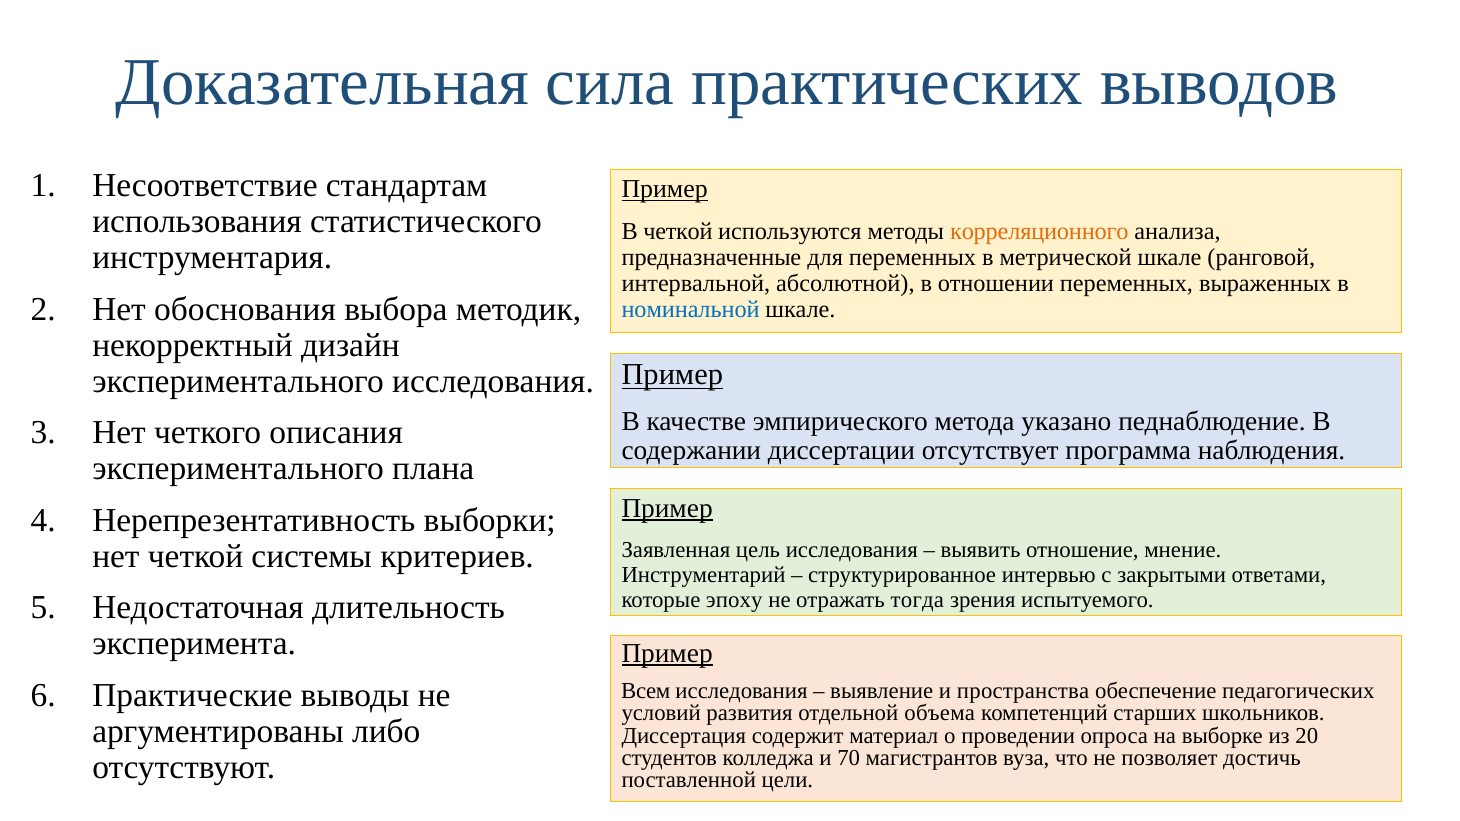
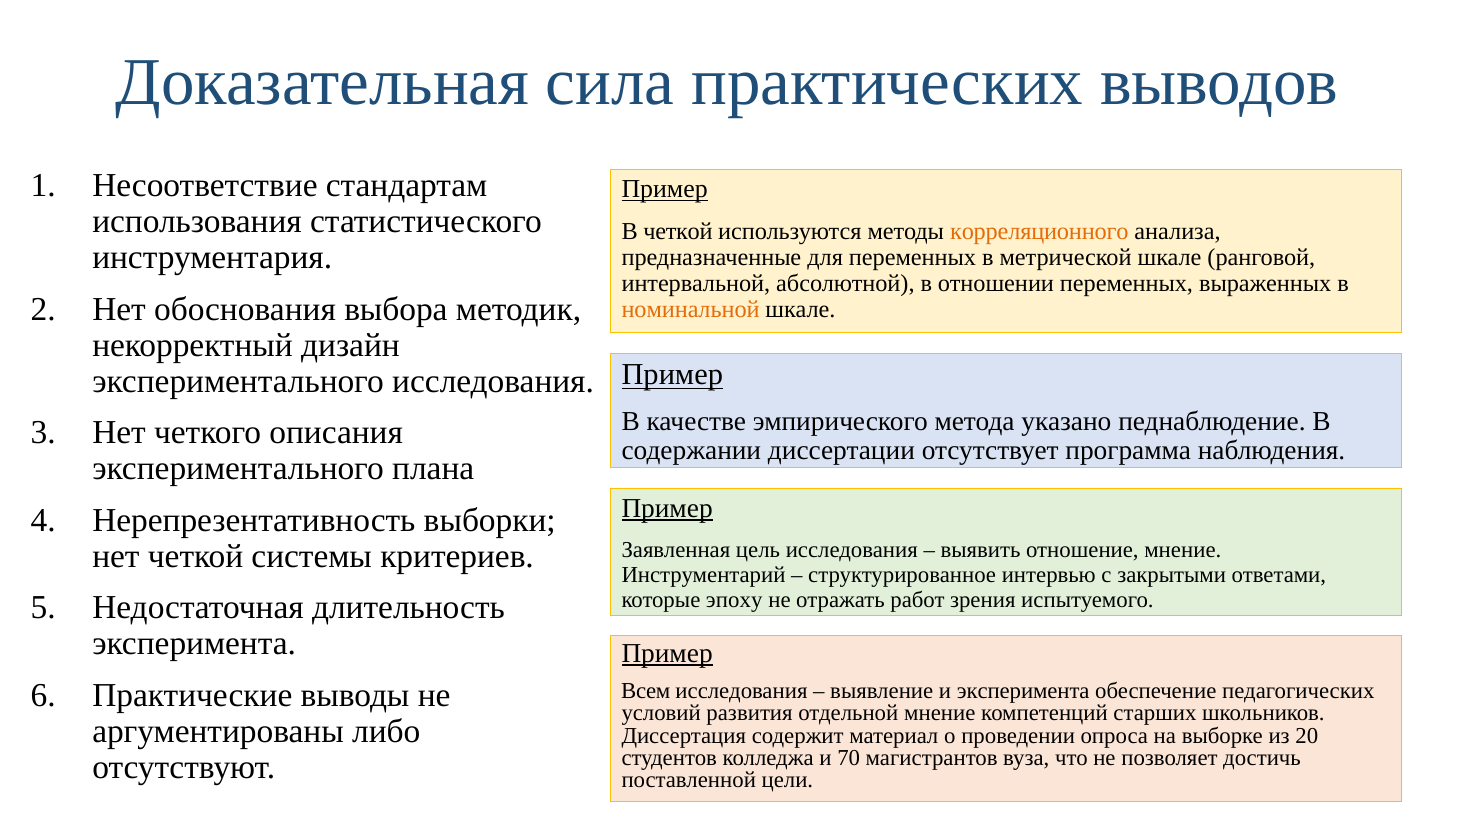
номинальной colour: blue -> orange (691, 310)
тогда: тогда -> работ (918, 600)
и пространства: пространства -> эксперимента (1023, 692)
отдельной объема: объема -> мнение (940, 714)
